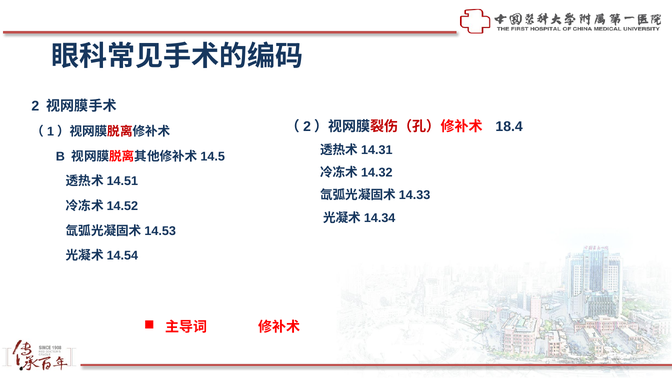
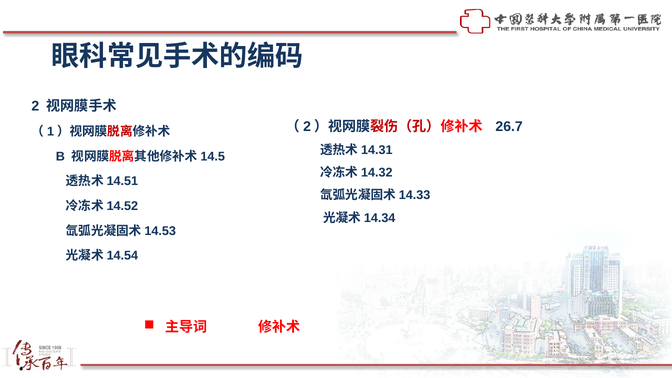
18.4: 18.4 -> 26.7 (509, 127)
